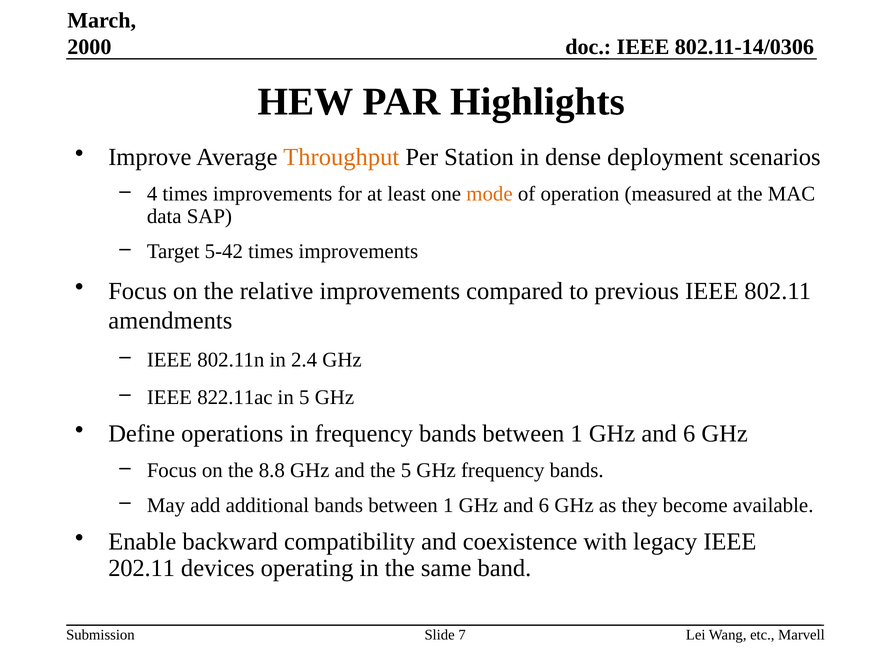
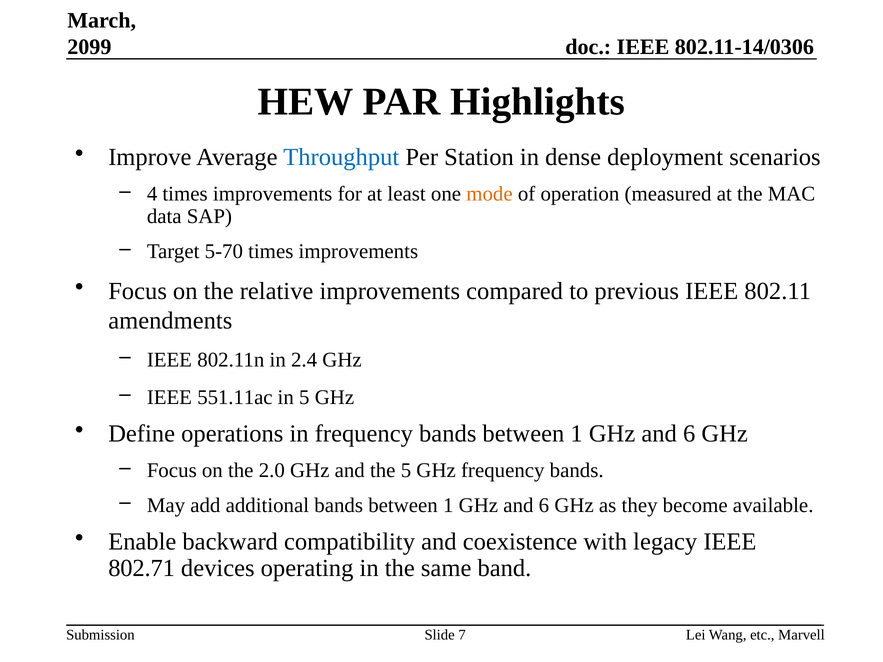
2000: 2000 -> 2099 (89, 47)
Throughput colour: orange -> blue (341, 157)
5-42: 5-42 -> 5-70 (224, 251)
822.11ac: 822.11ac -> 551.11ac (235, 397)
8.8: 8.8 -> 2.0 (272, 471)
202.11: 202.11 -> 802.71 (142, 569)
